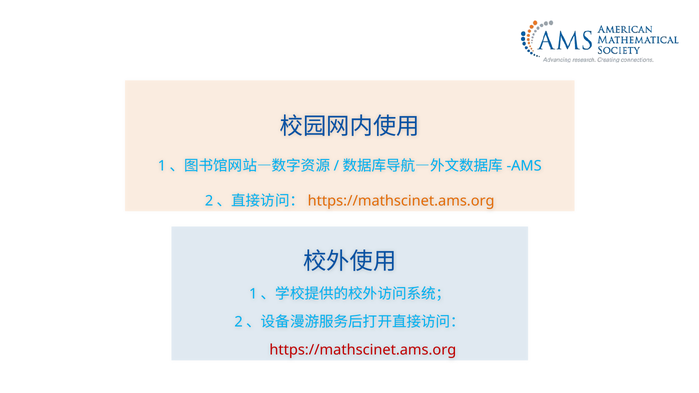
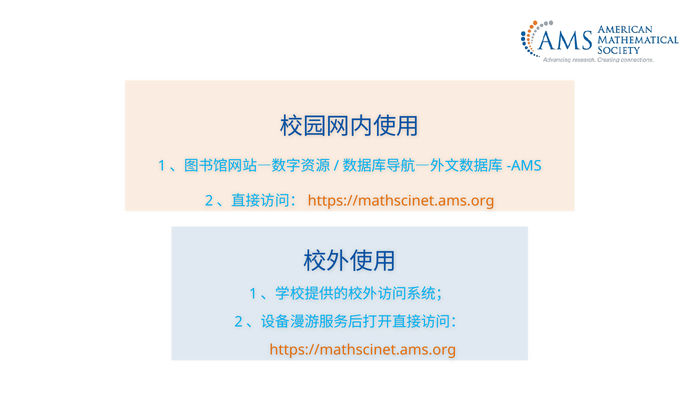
https://mathscinet.ams.org colour: red -> orange (363, 350)
